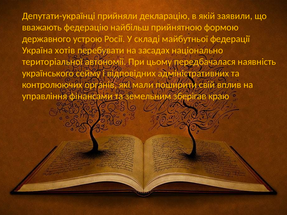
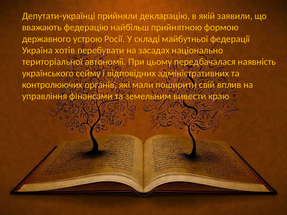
зберігав: зберігав -> вивести (190, 96)
